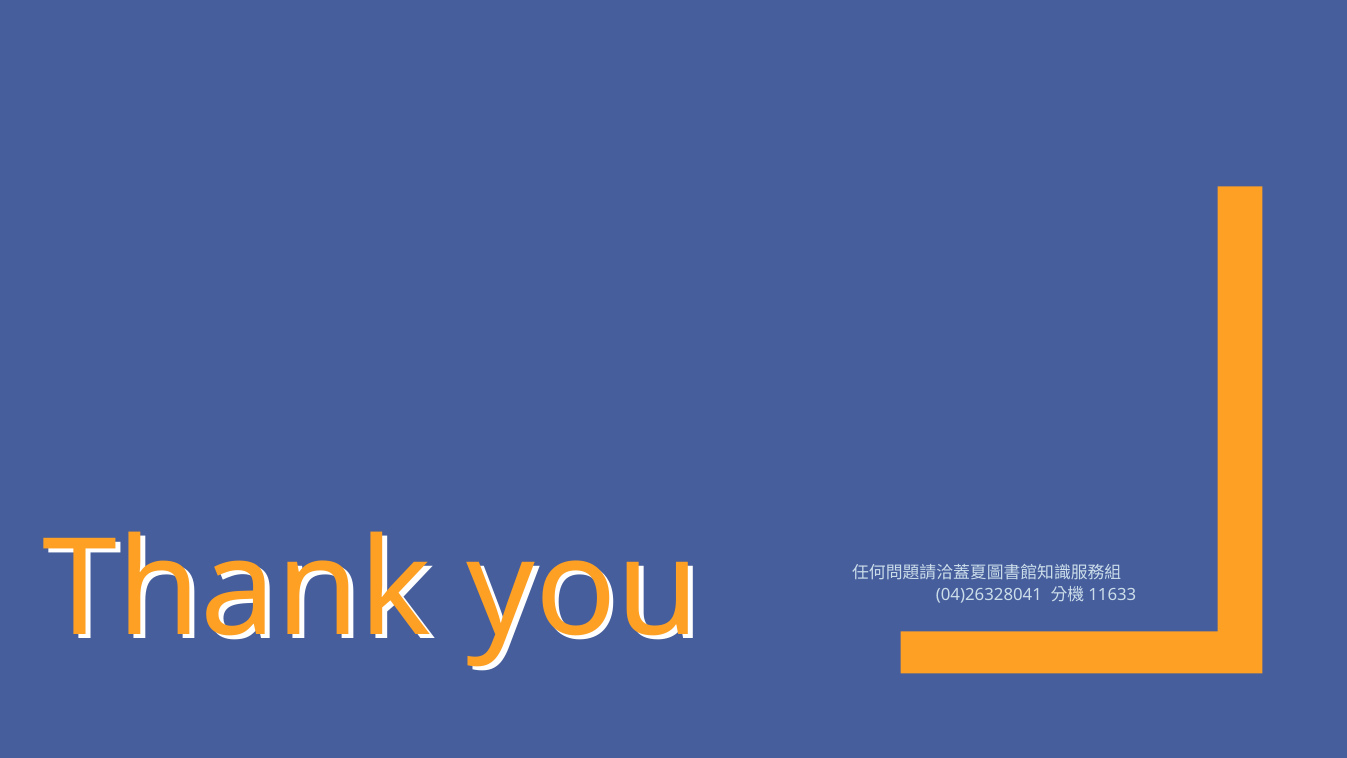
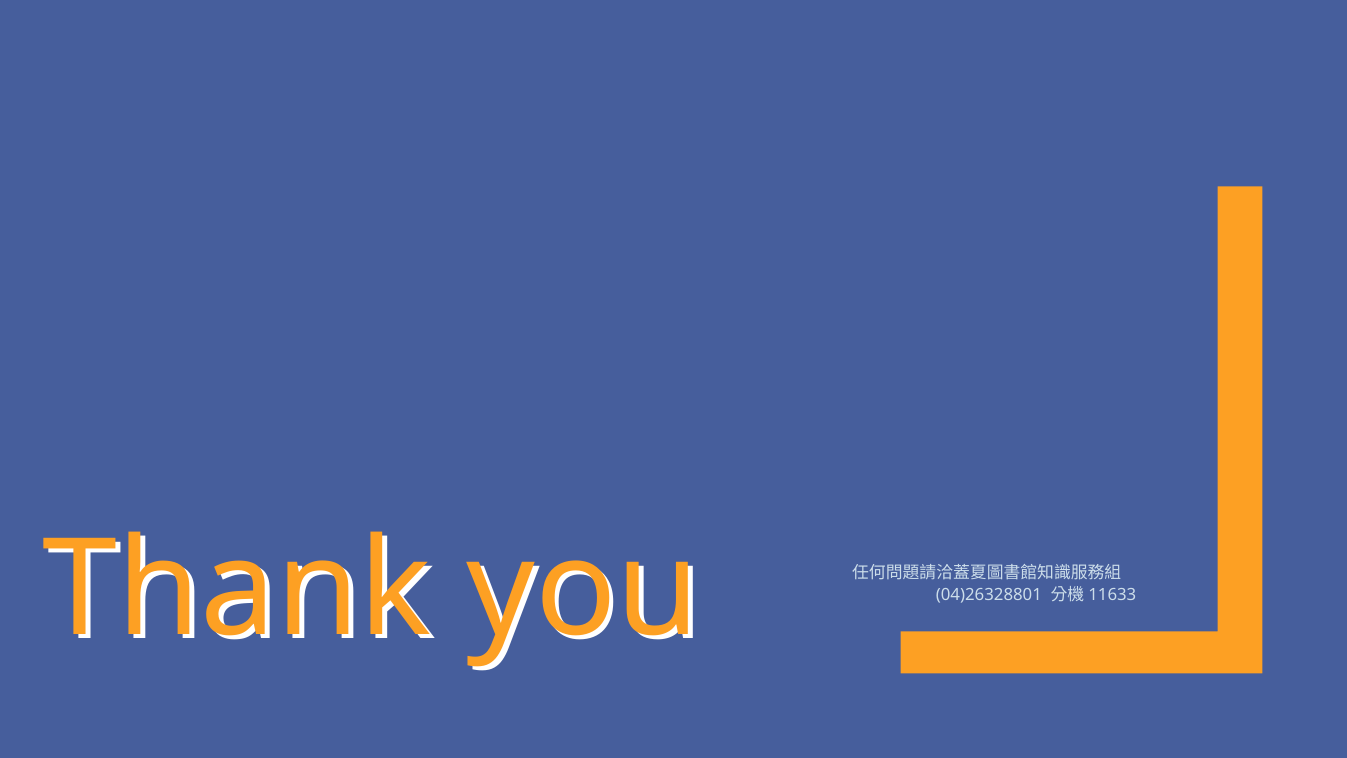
04)26328041: 04)26328041 -> 04)26328801 (989, 595)
